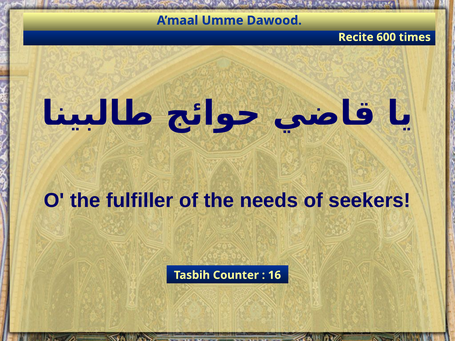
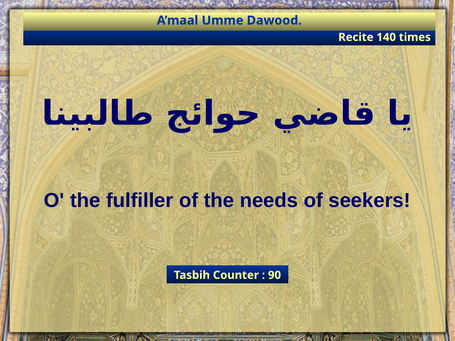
600: 600 -> 140 (386, 37)
16: 16 -> 90 (274, 275)
